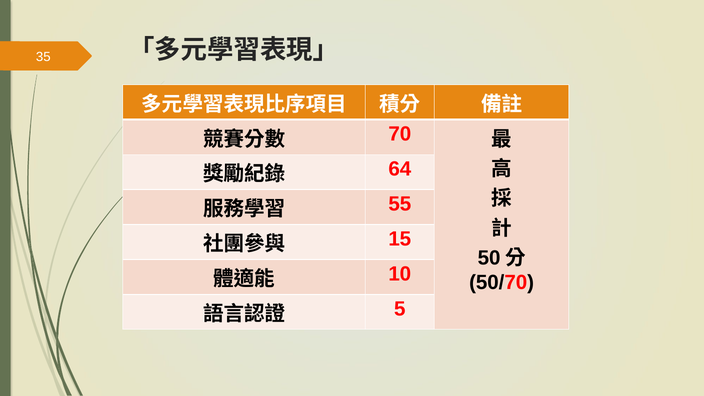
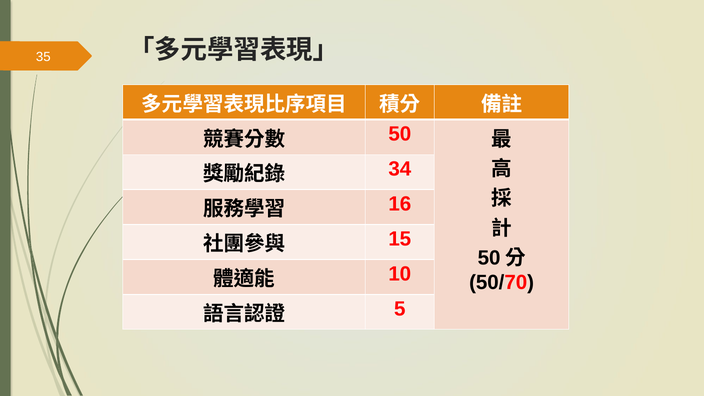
70: 70 -> 50 (400, 134)
64: 64 -> 34 (400, 169)
55: 55 -> 16 (400, 204)
